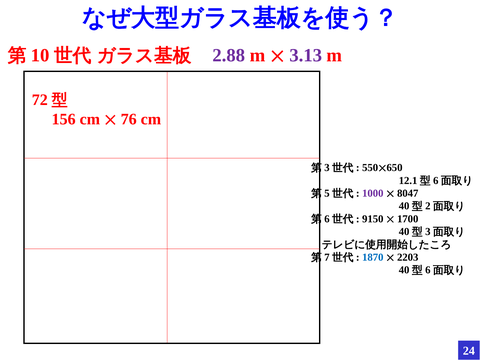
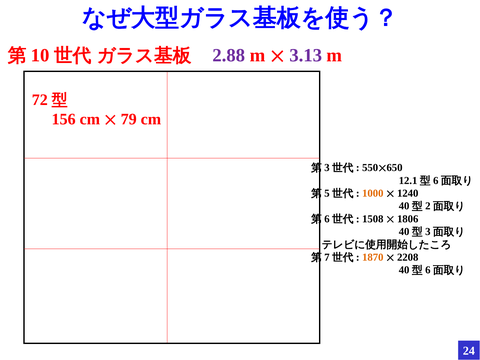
76: 76 -> 79 (129, 119)
1000 colour: purple -> orange (373, 193)
8047: 8047 -> 1240 (408, 193)
9150: 9150 -> 1508 (373, 219)
1700: 1700 -> 1806 (408, 219)
1870 colour: blue -> orange (373, 257)
2203: 2203 -> 2208 (408, 257)
